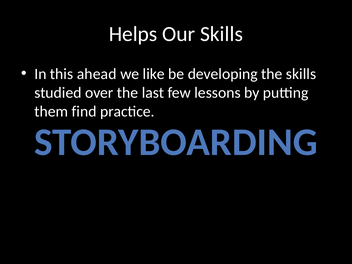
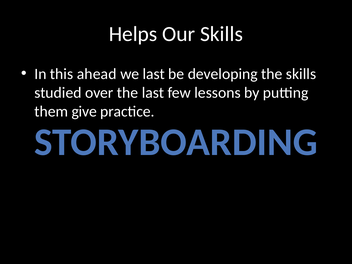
we like: like -> last (154, 74)
find: find -> give (84, 111)
